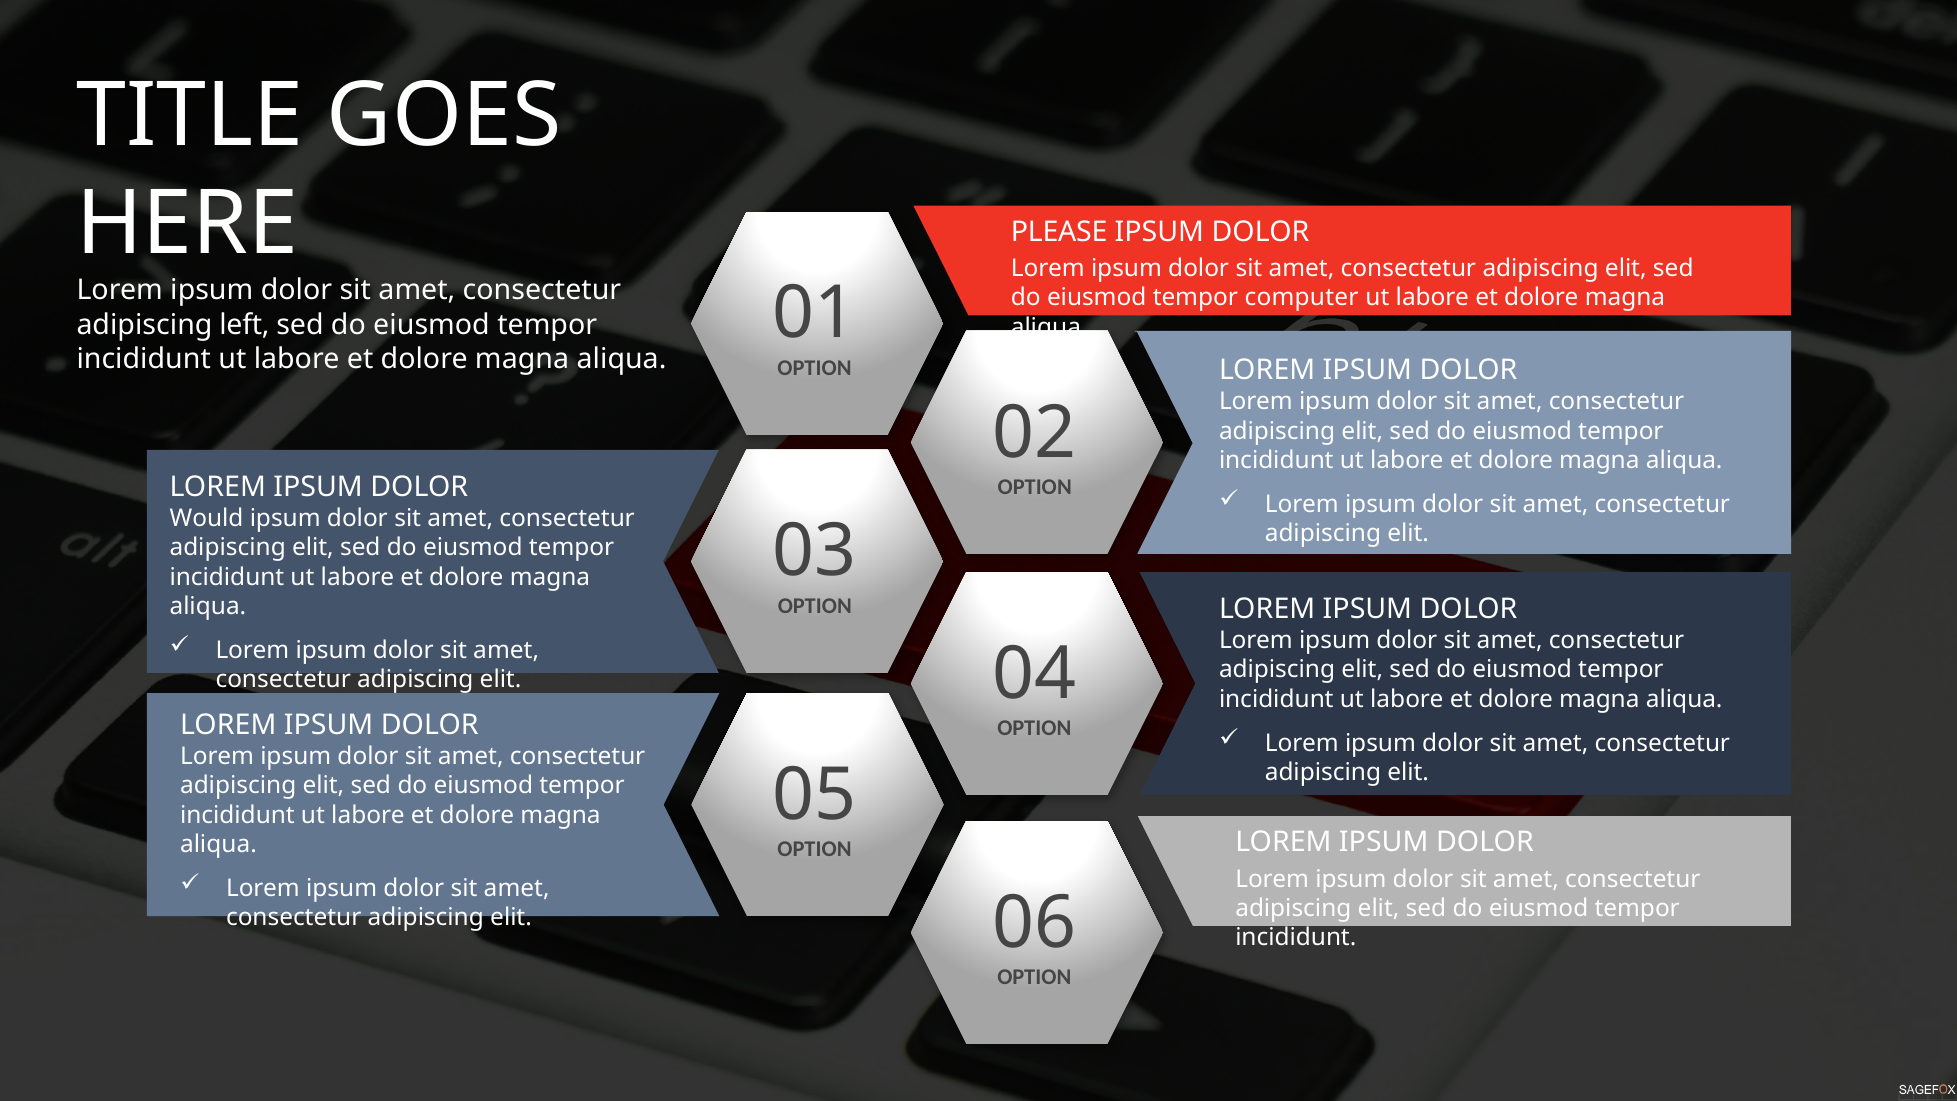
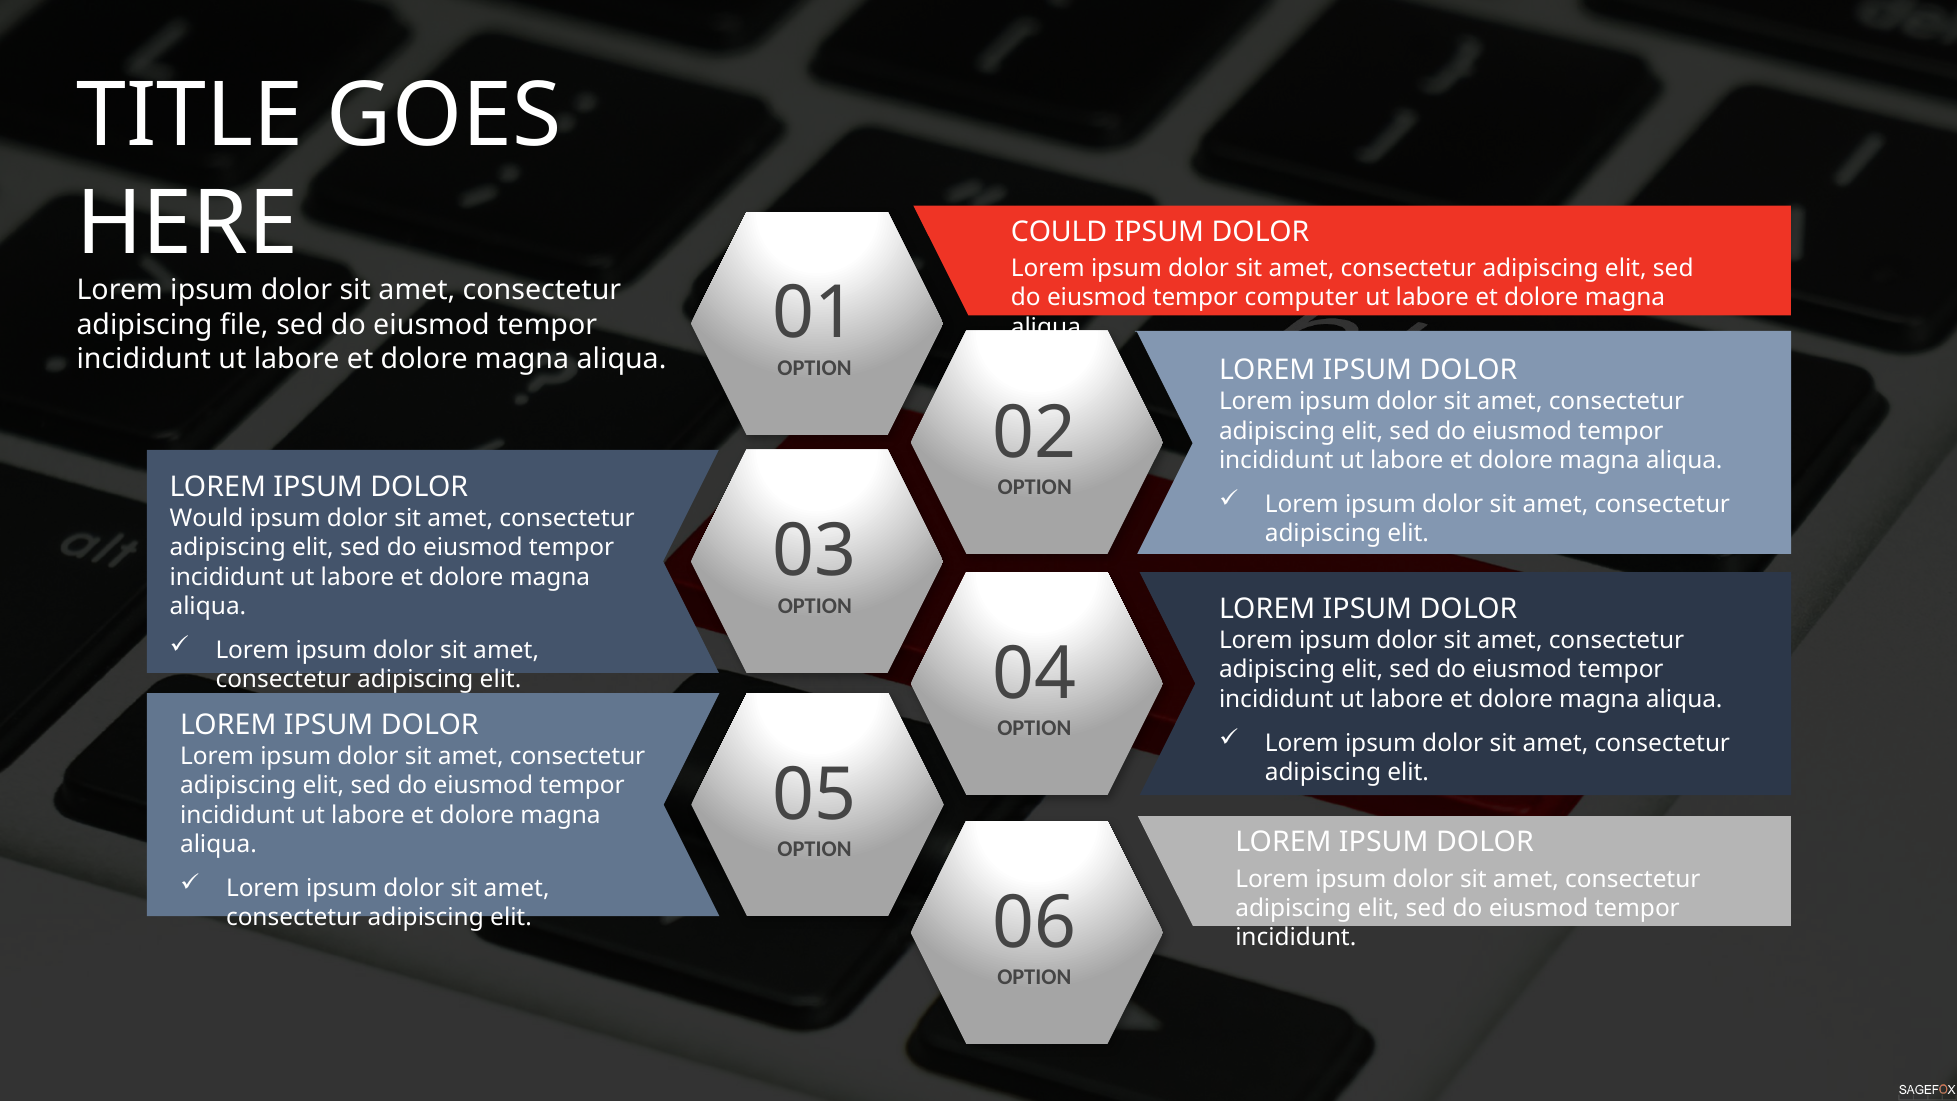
PLEASE: PLEASE -> COULD (1059, 232)
left: left -> file (244, 325)
